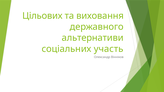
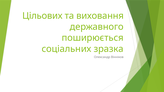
альтернативи: альтернативи -> поширюється (93, 38)
участь: участь -> зразка (109, 49)
